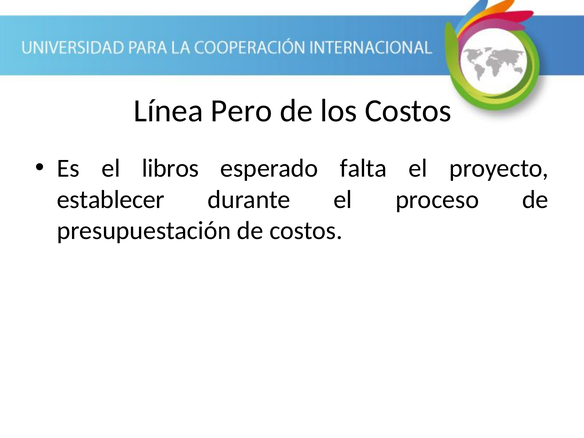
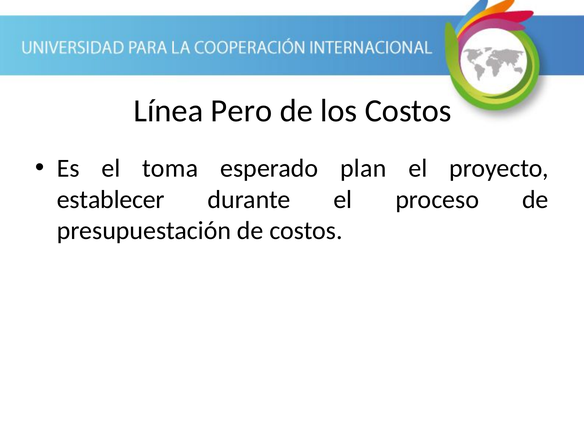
libros: libros -> toma (170, 168)
falta: falta -> plan (363, 168)
